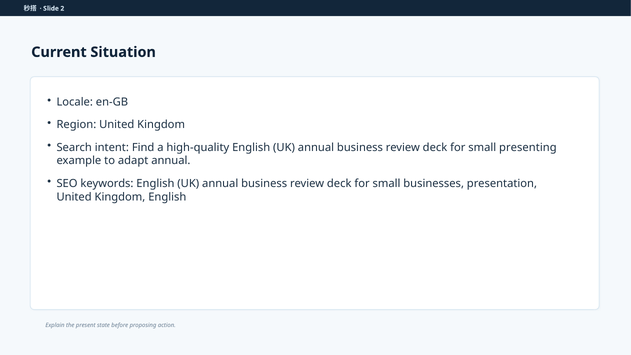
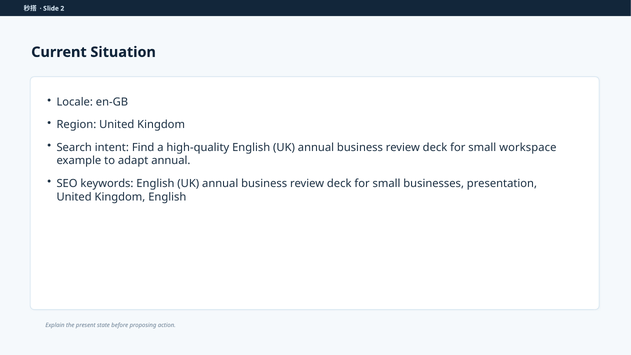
presenting: presenting -> workspace (528, 147)
